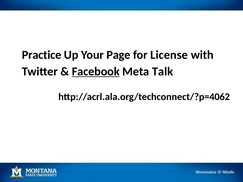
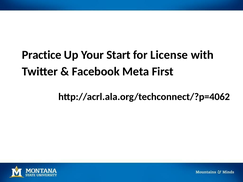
Page: Page -> Start (119, 55)
Facebook underline: present -> none (96, 72)
Talk: Talk -> First (163, 72)
